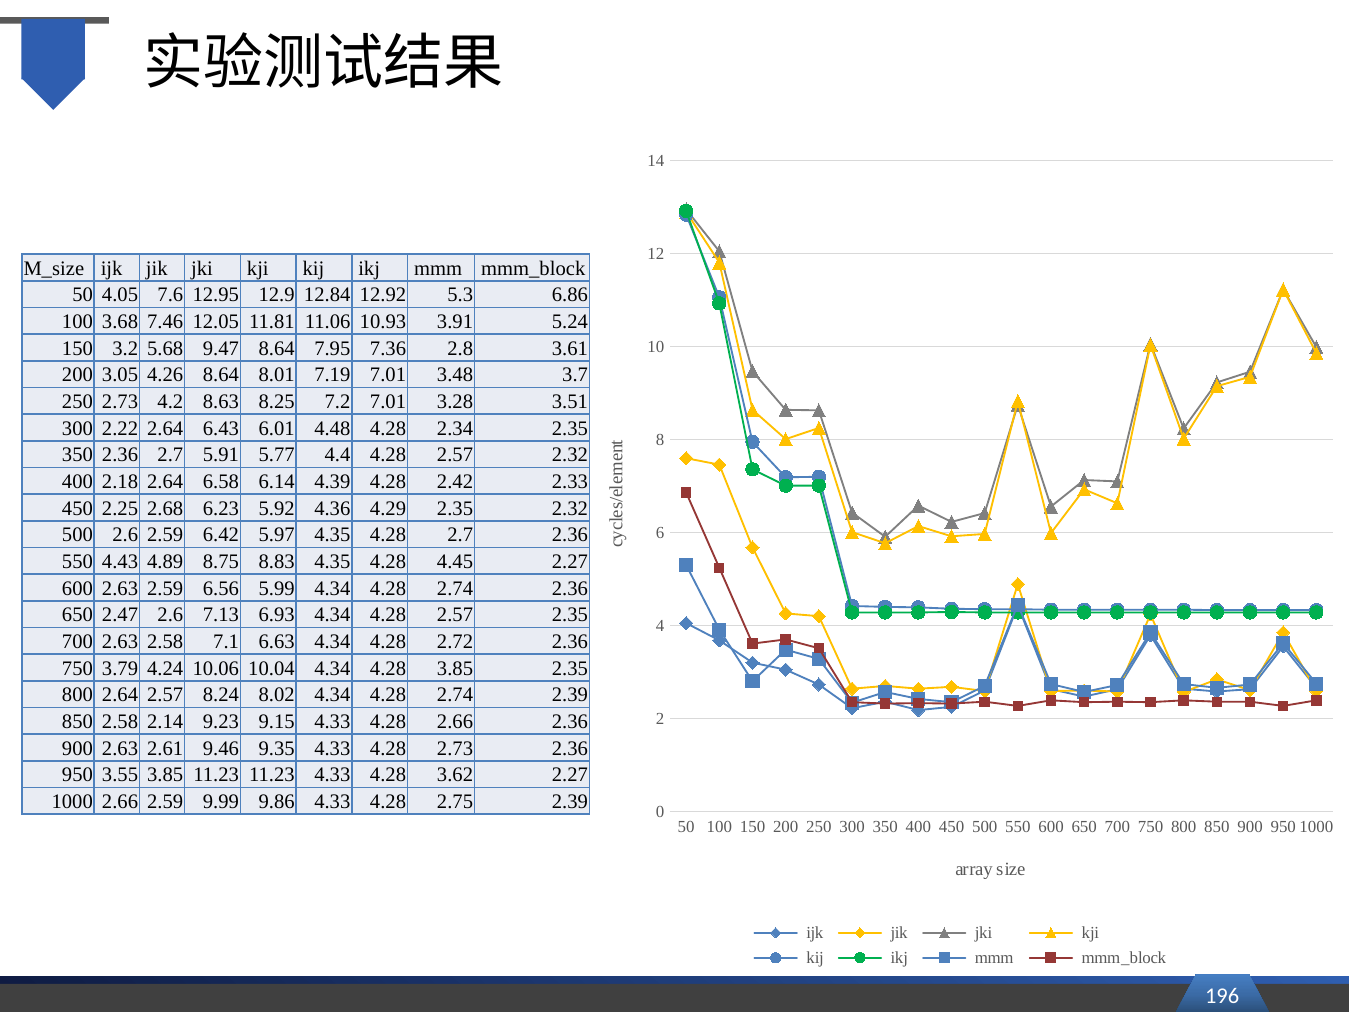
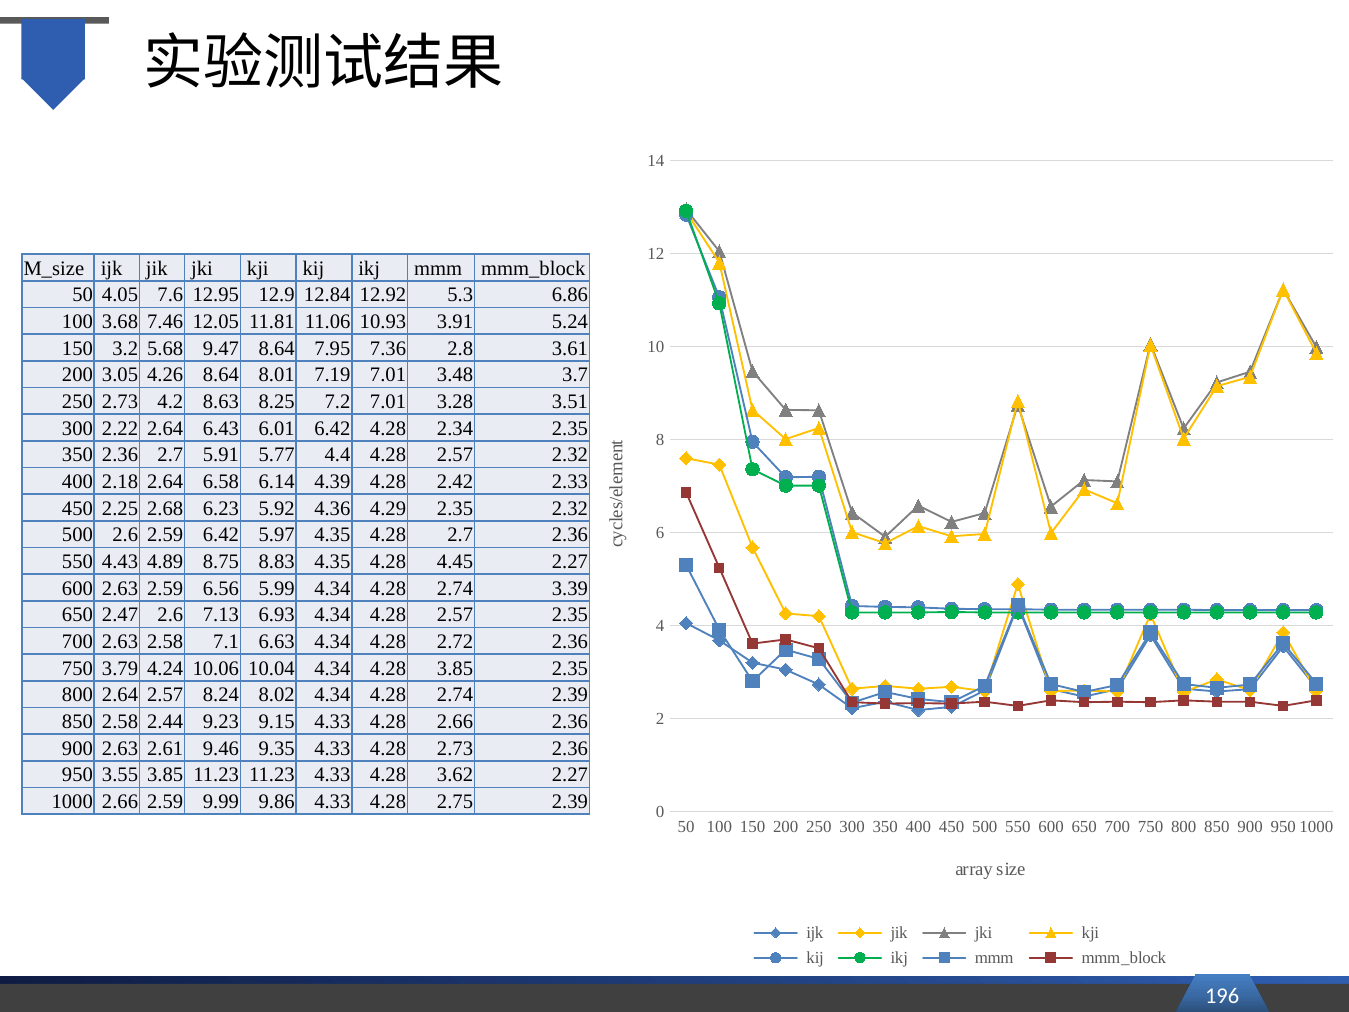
6.01 4.48: 4.48 -> 6.42 (332, 428)
2.74 2.36: 2.36 -> 3.39 (570, 588)
2.14: 2.14 -> 2.44 (165, 722)
